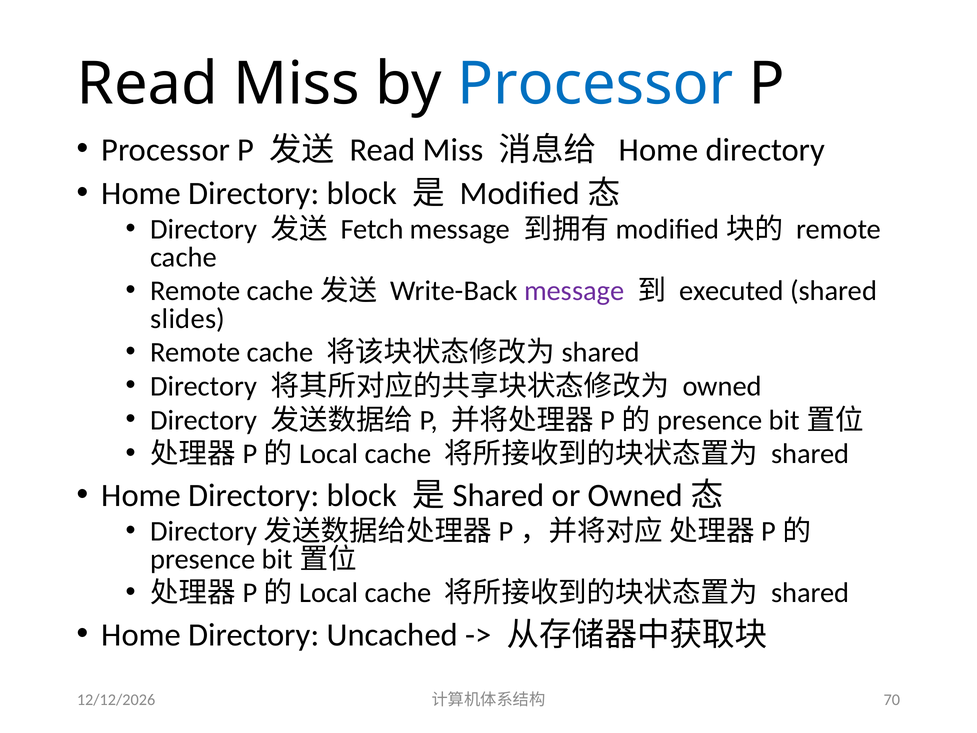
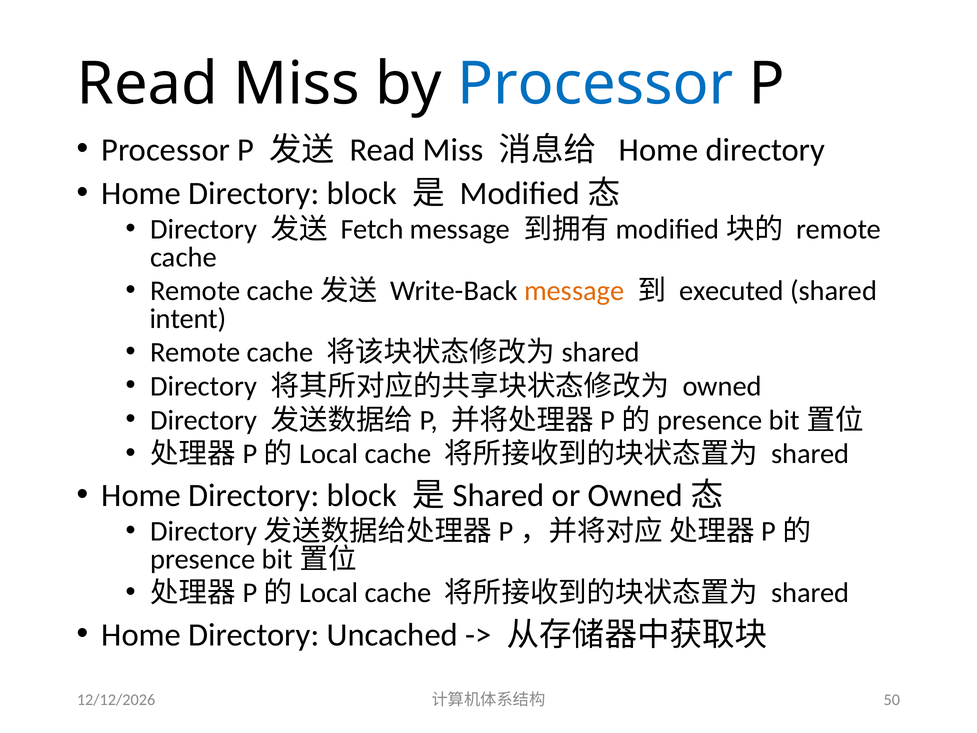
message colour: purple -> orange (574, 291)
slides: slides -> intent (188, 319)
70: 70 -> 50 (892, 700)
